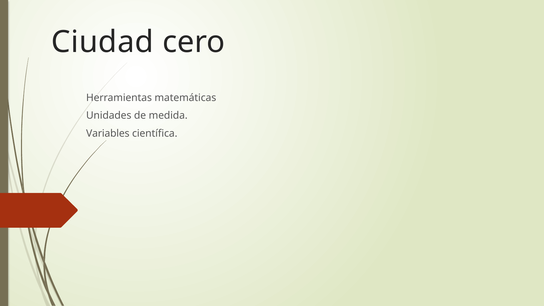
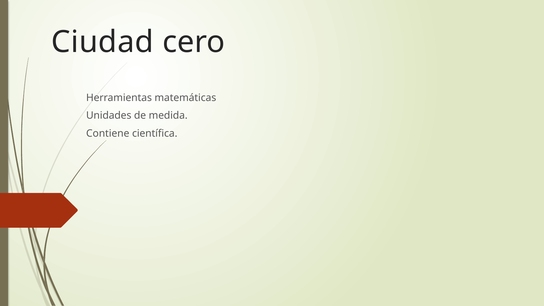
Variables: Variables -> Contiene (108, 133)
